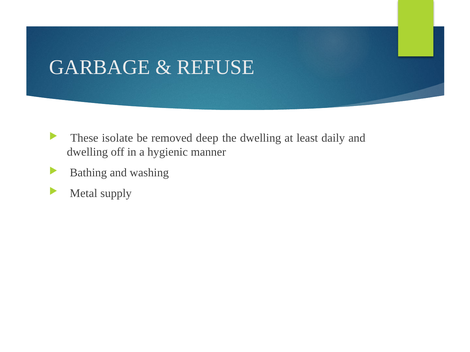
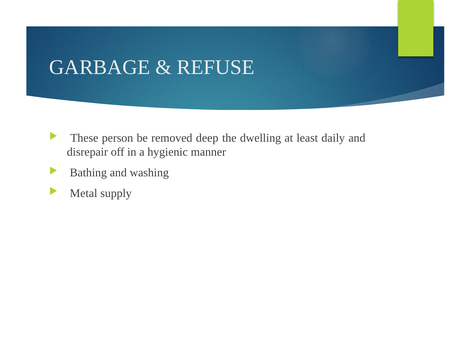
isolate: isolate -> person (118, 138)
dwelling: dwelling -> disrepair (87, 152)
